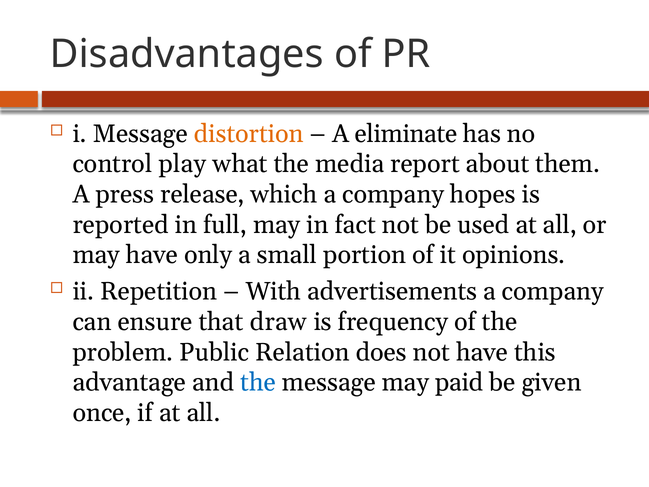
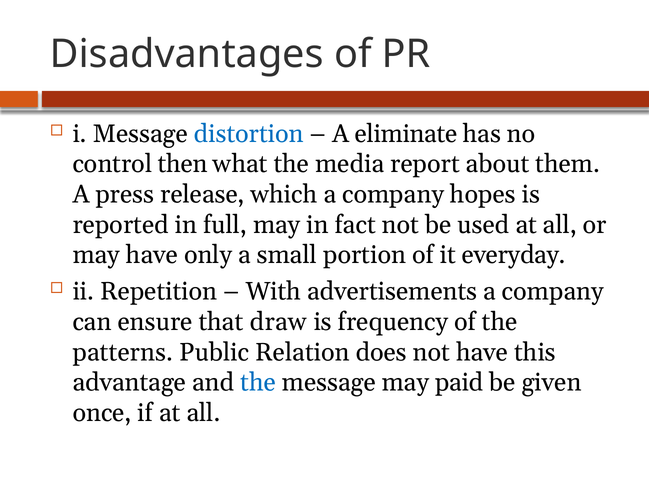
distortion colour: orange -> blue (249, 134)
play: play -> then (183, 164)
opinions: opinions -> everyday (514, 255)
problem: problem -> patterns (123, 352)
